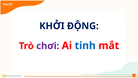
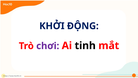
tinh colour: blue -> black (85, 45)
